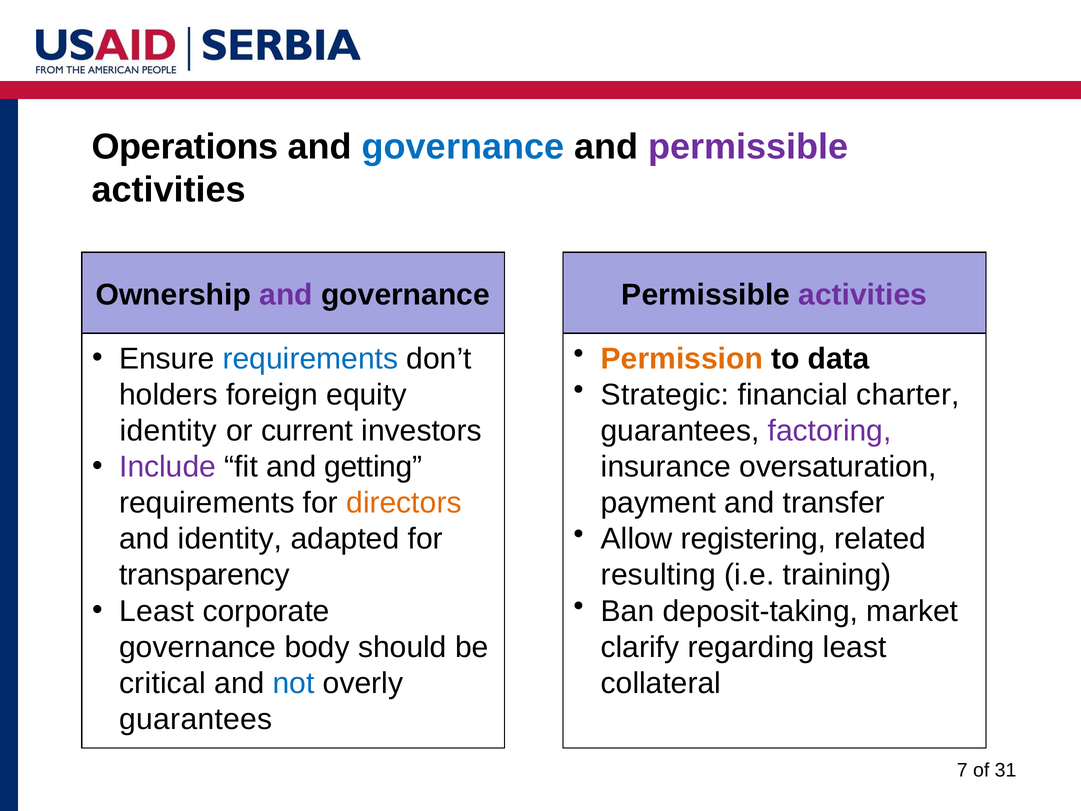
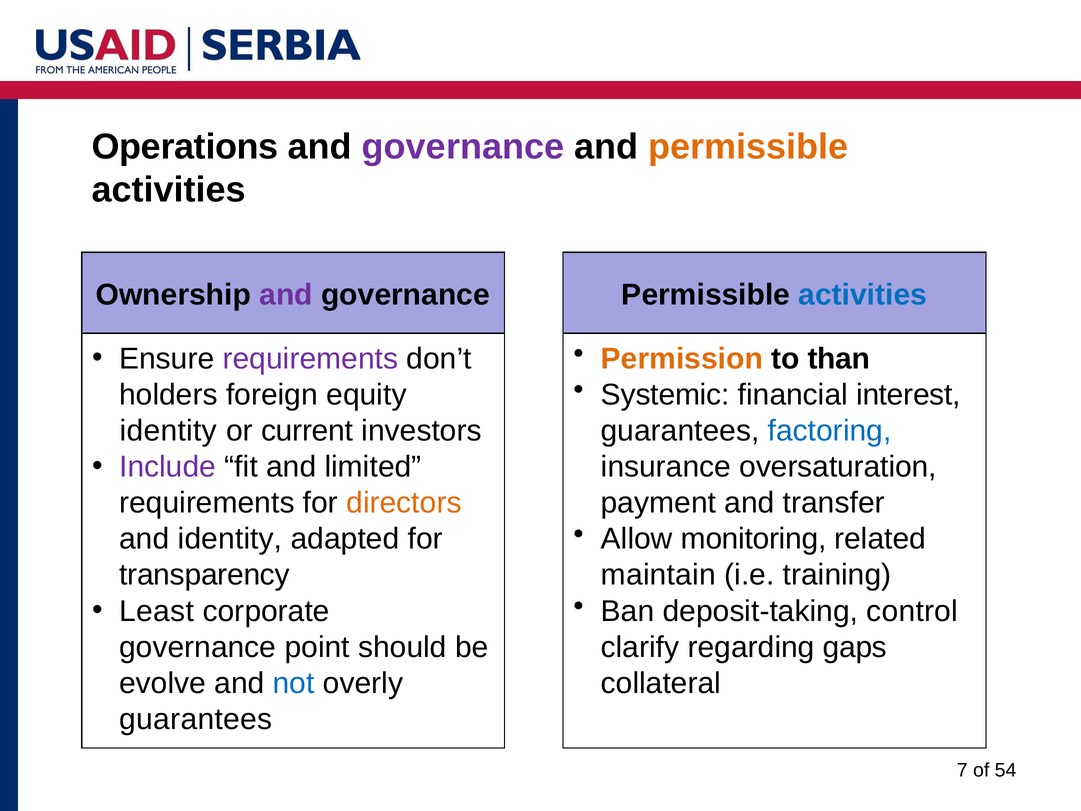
governance colour: blue -> purple (463, 147)
permissible colour: purple -> orange (748, 147)
activities colour: purple -> blue (863, 295)
data: data -> than (839, 359)
requirements colour: blue -> purple (310, 359)
Strategic: Strategic -> Systemic (665, 395)
charter: charter -> interest (908, 395)
factoring colour: purple -> blue (830, 431)
getting: getting -> limited (373, 467)
registering: registering -> monitoring (754, 539)
resulting: resulting -> maintain (658, 575)
market: market -> control (912, 611)
body: body -> point (317, 647)
regarding least: least -> gaps (855, 647)
critical: critical -> evolve (163, 683)
31: 31 -> 54 (1006, 770)
